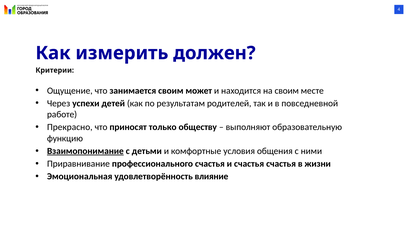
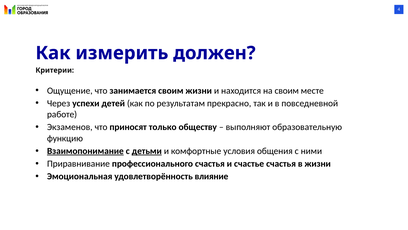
своим может: может -> жизни (199, 90)
родителей: родителей -> прекрасно (229, 103)
Прекрасно: Прекрасно -> Экзаменов (70, 127)
детьми underline: none -> present (147, 151)
и счастья: счастья -> счастье (249, 163)
